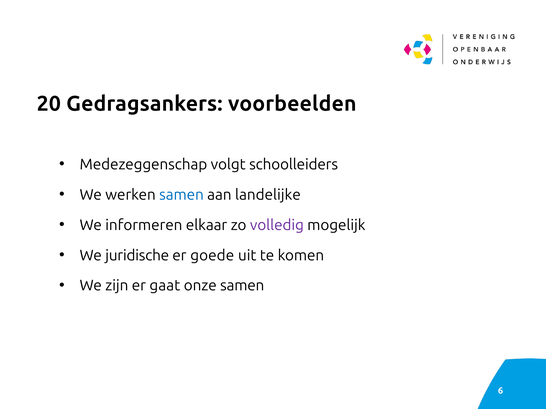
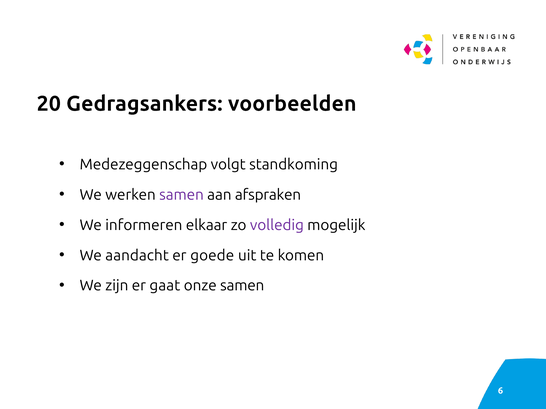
schoolleiders: schoolleiders -> standkoming (294, 165)
samen colour: blue -> purple (181, 195)
landelijke: landelijke -> afspraken (268, 195)
juridische: juridische -> aandacht (137, 256)
